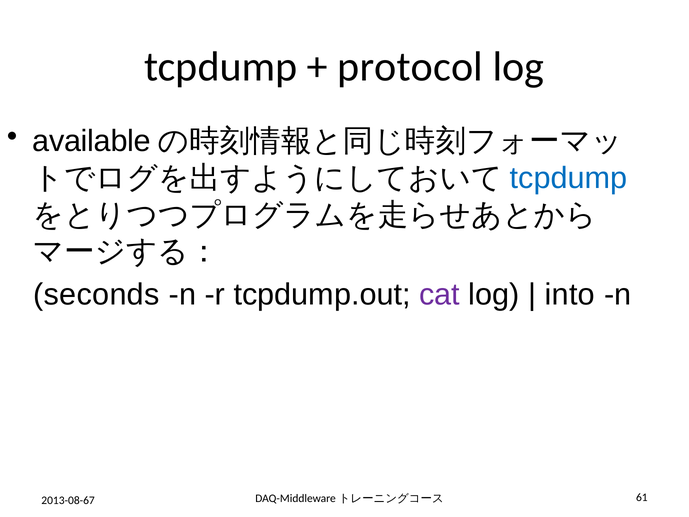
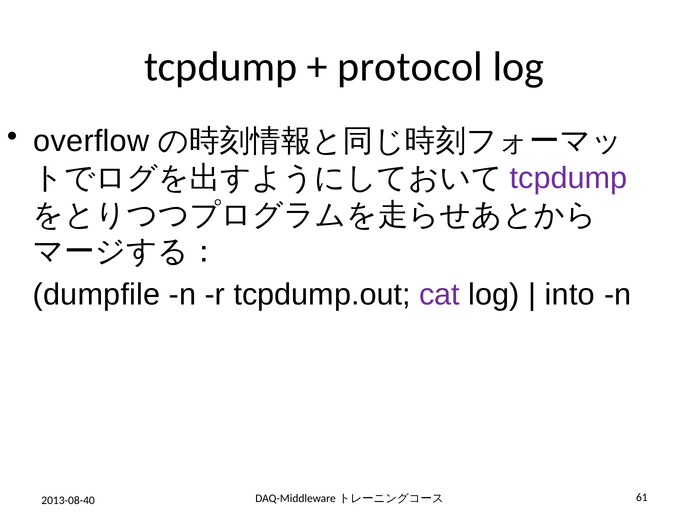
available: available -> overflow (91, 141)
tcpdump colour: blue -> purple (569, 178)
seconds: seconds -> dumpfile (96, 294)
2013-08-67: 2013-08-67 -> 2013-08-40 (68, 500)
